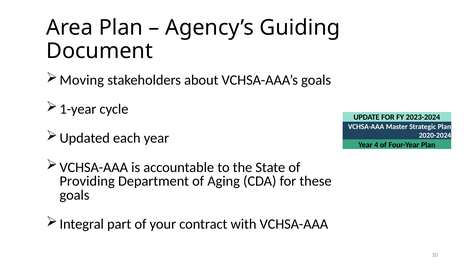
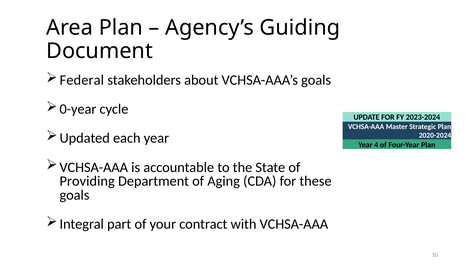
Moving: Moving -> Federal (82, 80)
1-year: 1-year -> 0-year (78, 109)
